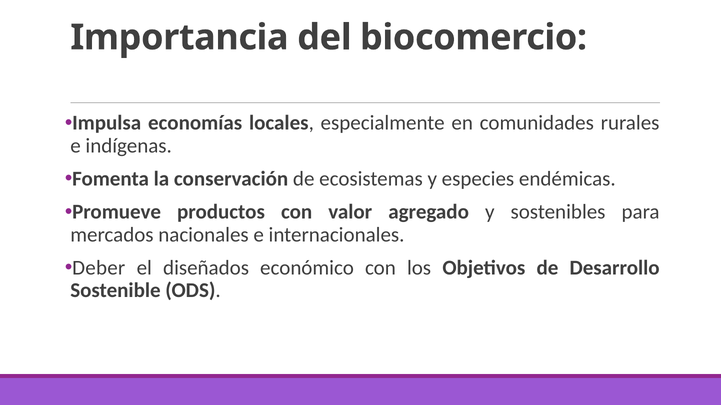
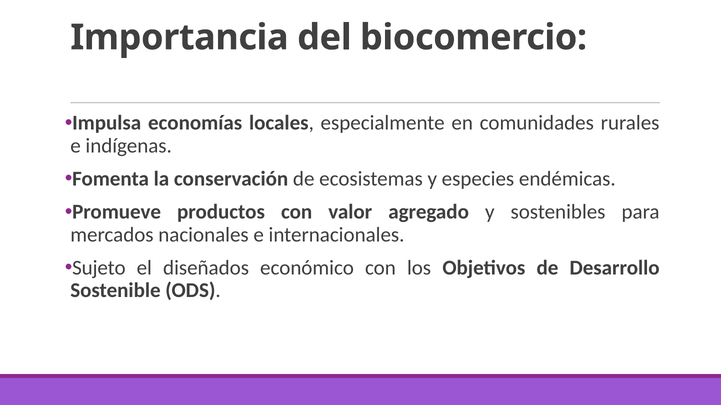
Deber: Deber -> Sujeto (99, 268)
